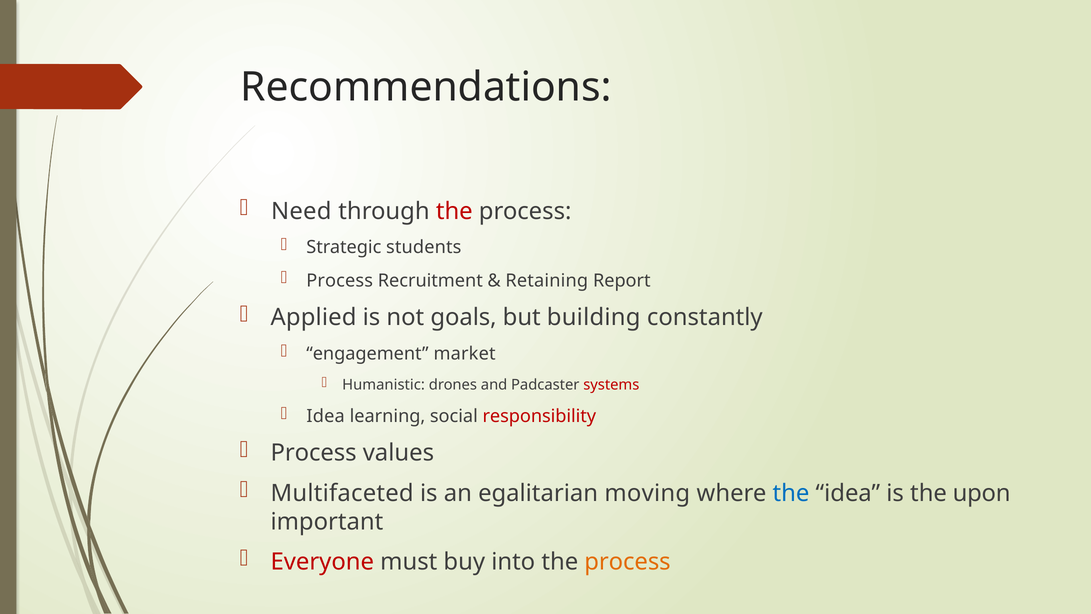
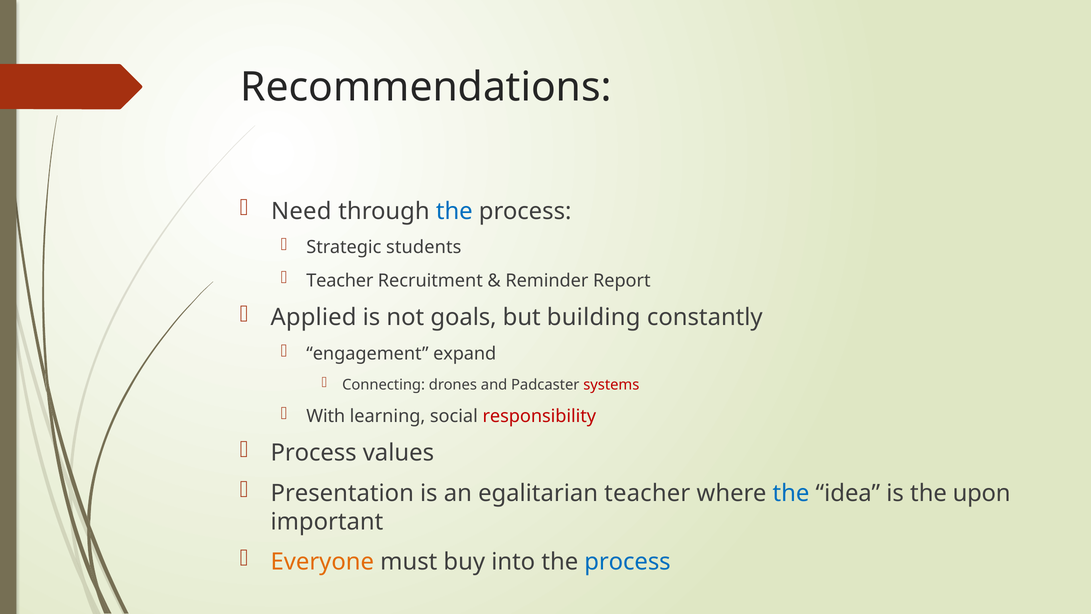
the colour: red -> blue (454, 211)
Process: Process -> Teacher (340, 280)
Retaining: Retaining -> Reminder (547, 280)
market: market -> expand (465, 354)
Humanistic: Humanistic -> Connecting (384, 384)
Idea: Idea -> With (326, 416)
Multifaceted: Multifaceted -> Presentation (342, 493)
egalitarian moving: moving -> teacher (647, 493)
Everyone colour: red -> orange (322, 562)
process colour: orange -> blue (628, 562)
